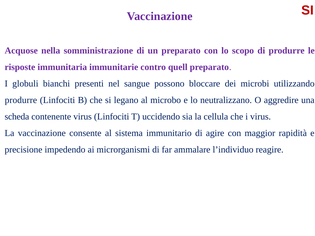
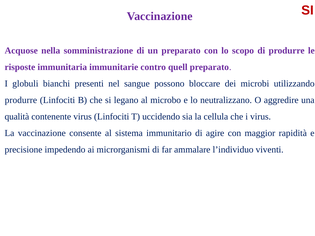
scheda: scheda -> qualità (17, 117)
reagire: reagire -> viventi (270, 150)
